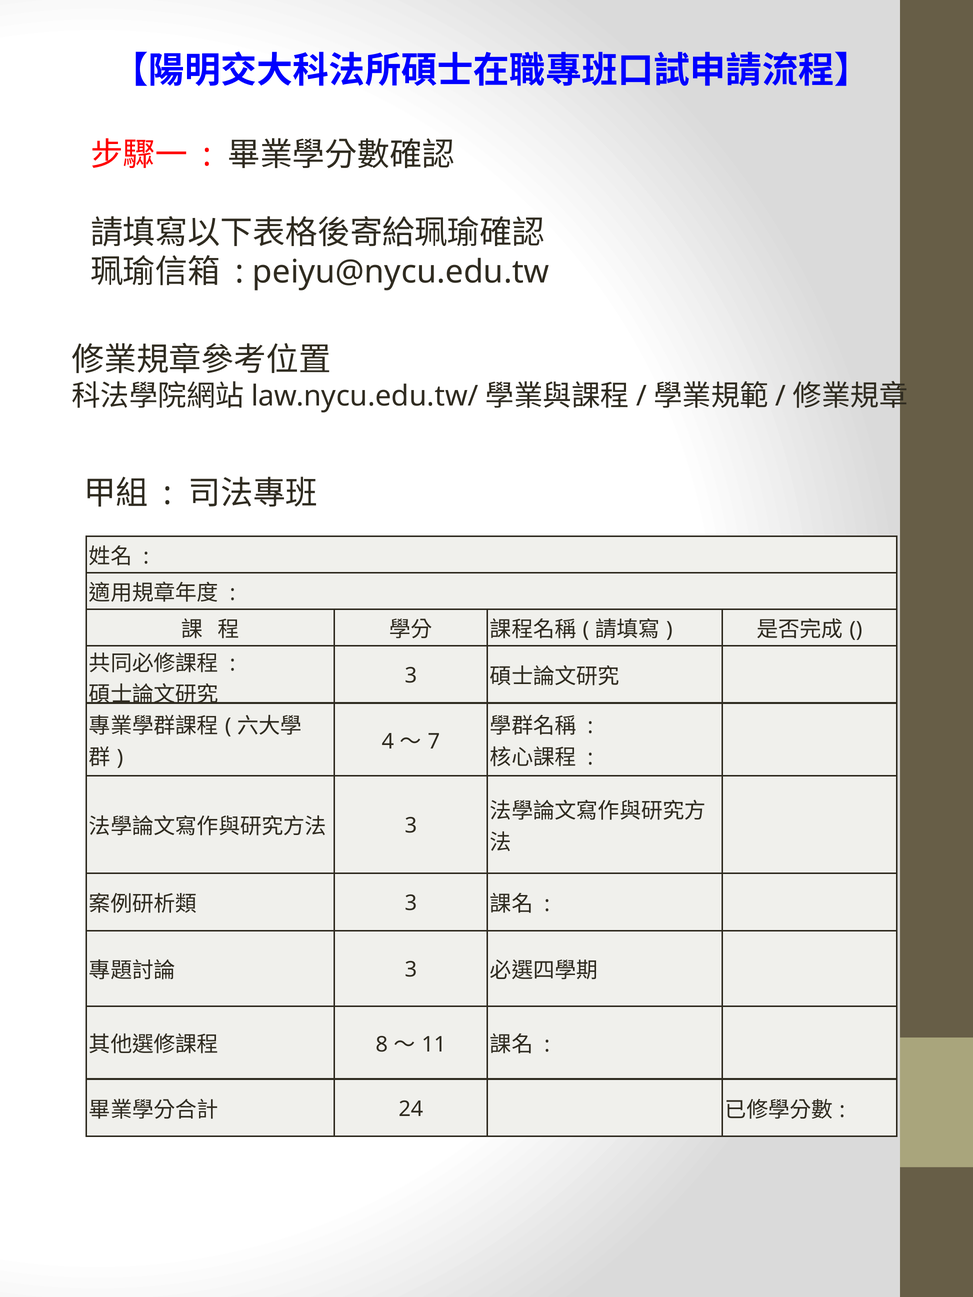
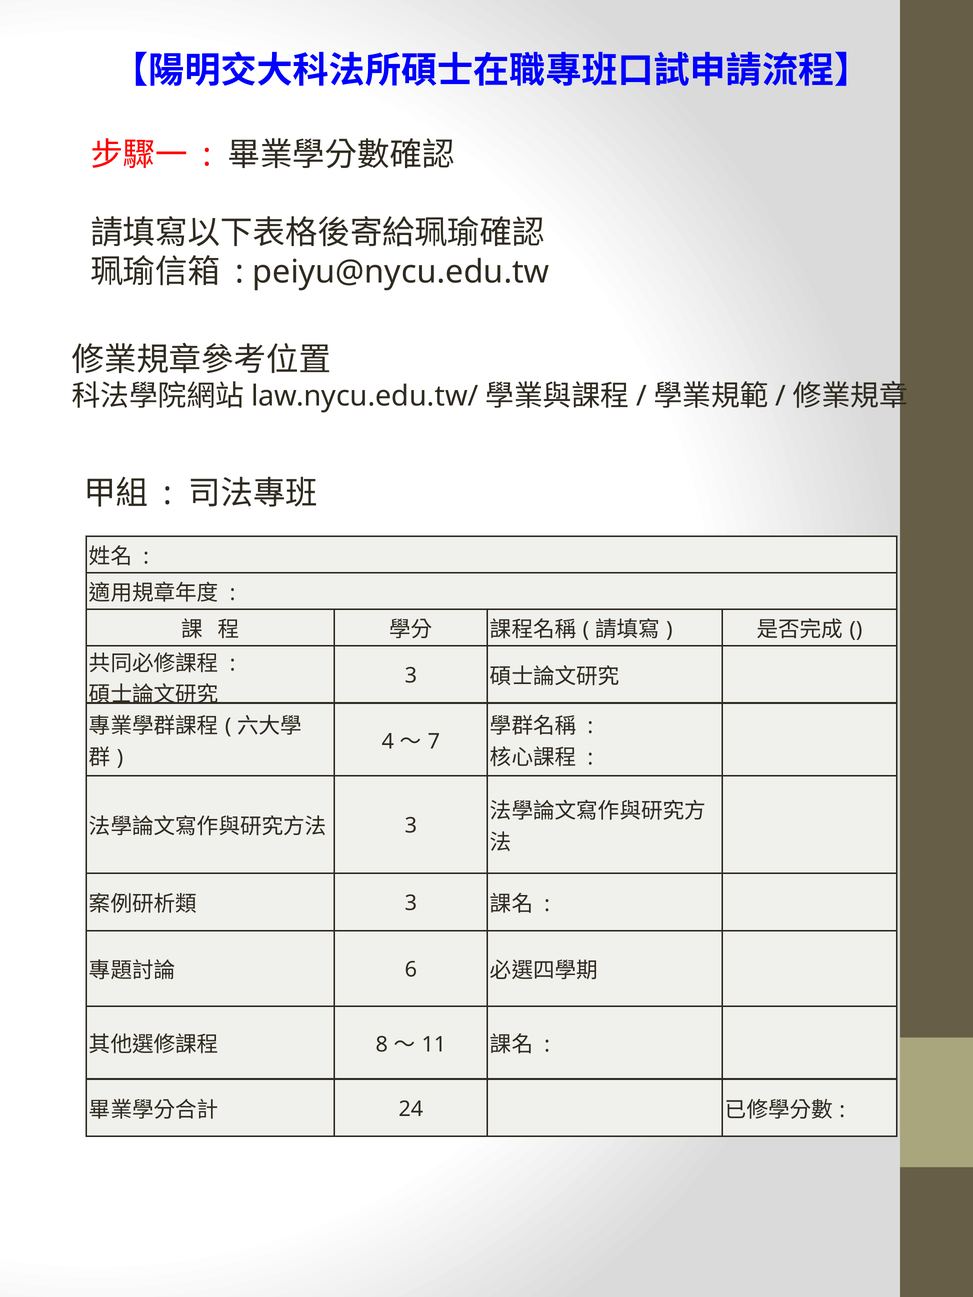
3: 3 -> 6 (411, 970)
